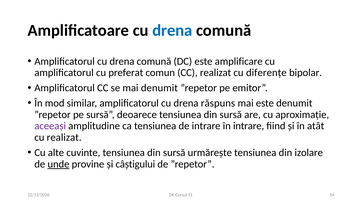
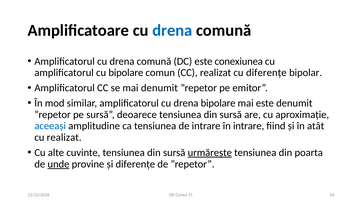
amplificare: amplificare -> conexiunea (239, 61)
cu preferat: preferat -> bipolare (126, 73)
drena răspuns: răspuns -> bipolare (218, 103)
aceeași colour: purple -> blue (50, 126)
urmărește underline: none -> present (210, 152)
izolare: izolare -> poarta (309, 152)
și câștigului: câștigului -> diferențe (135, 164)
